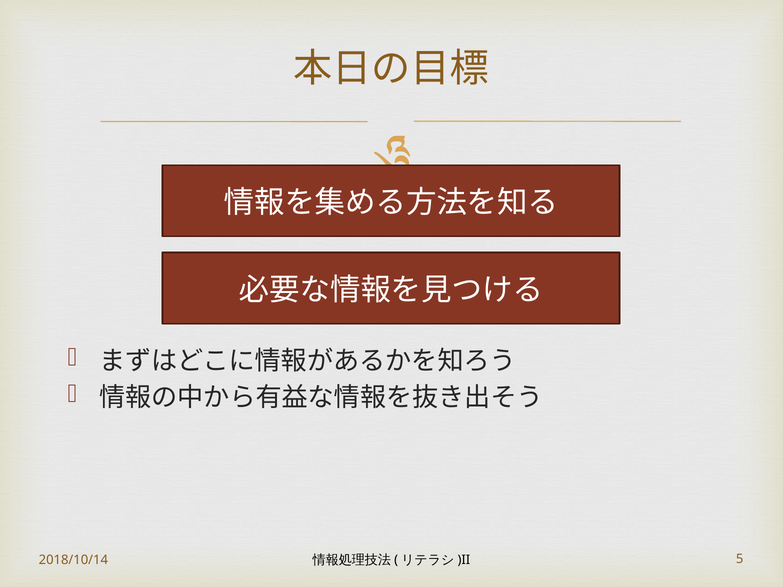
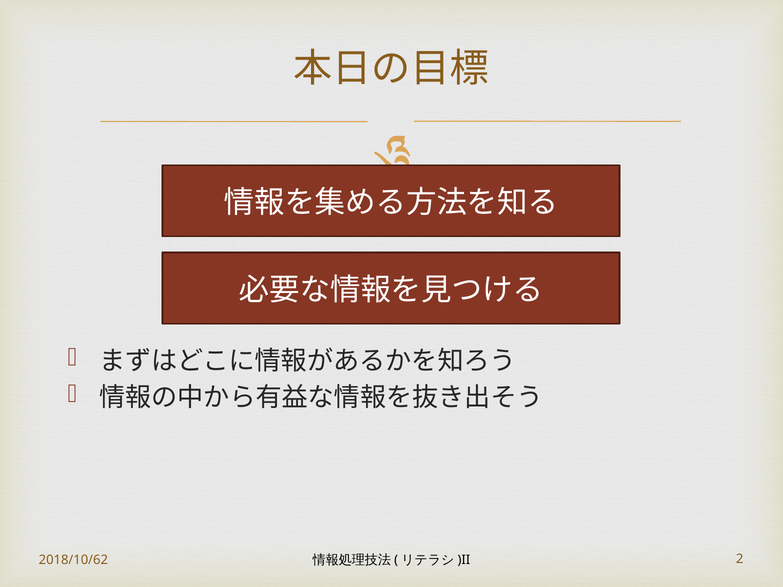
2018/10/14: 2018/10/14 -> 2018/10/62 (73, 560)
5: 5 -> 2 (740, 559)
